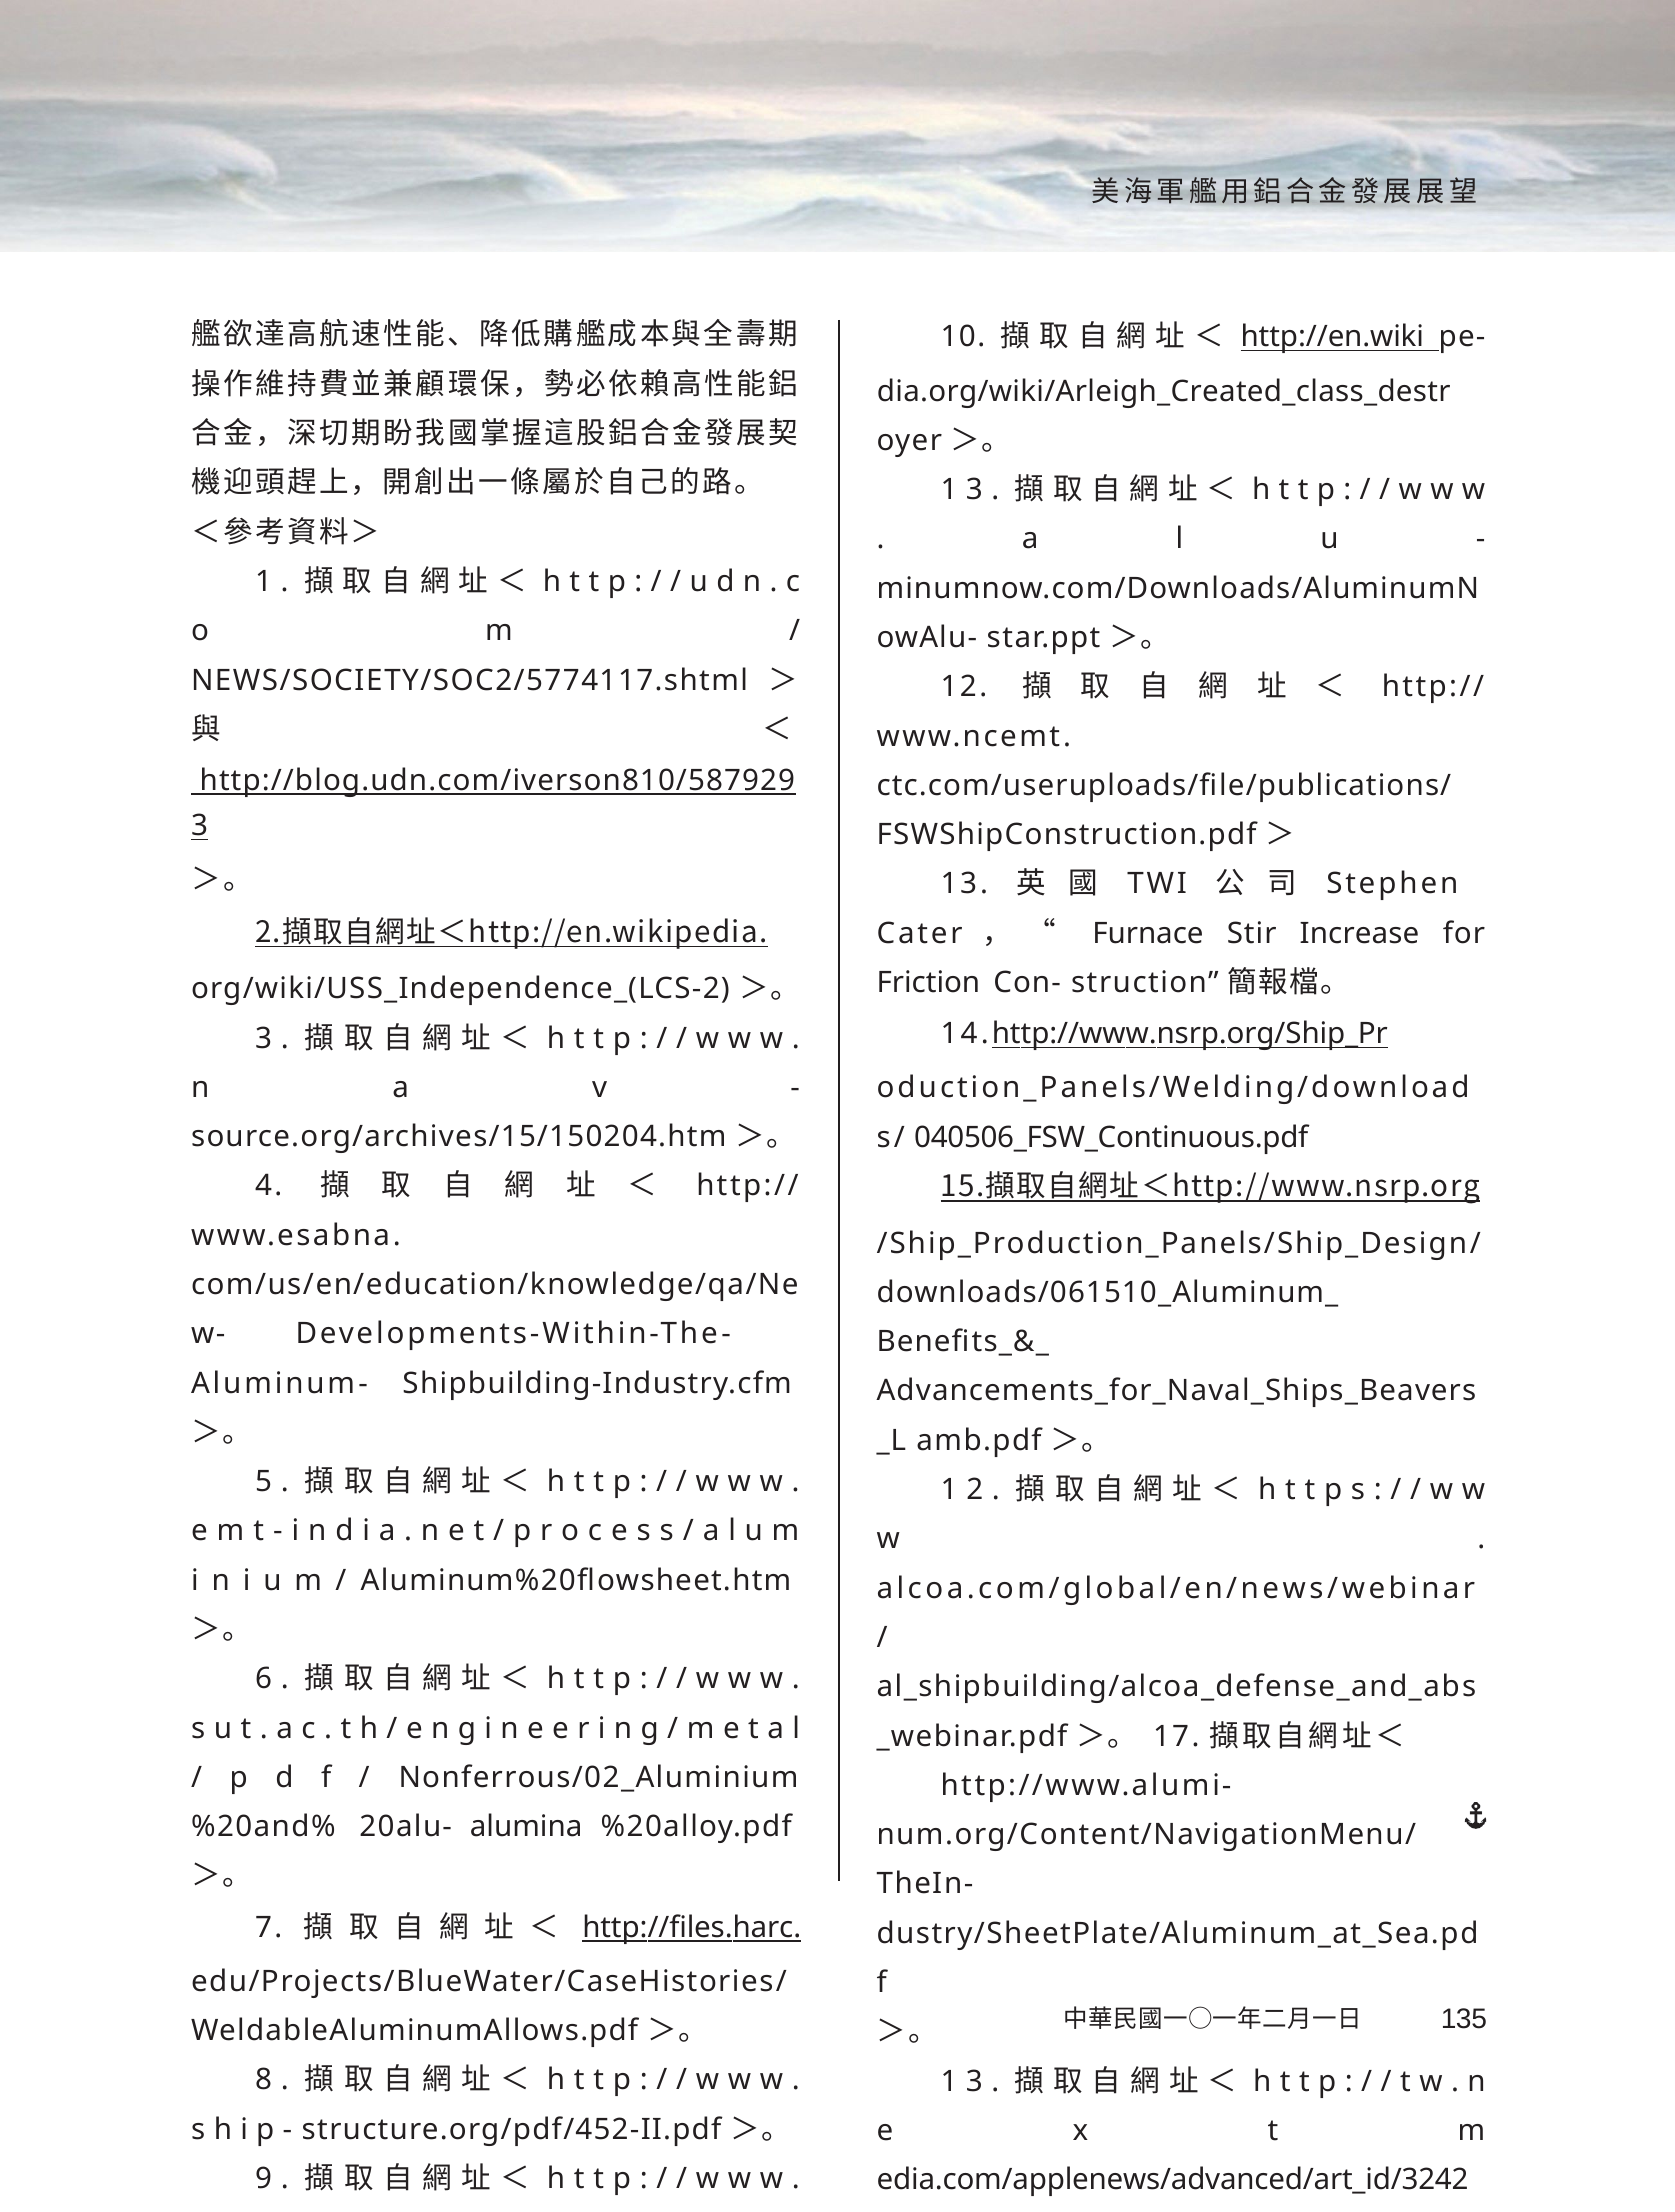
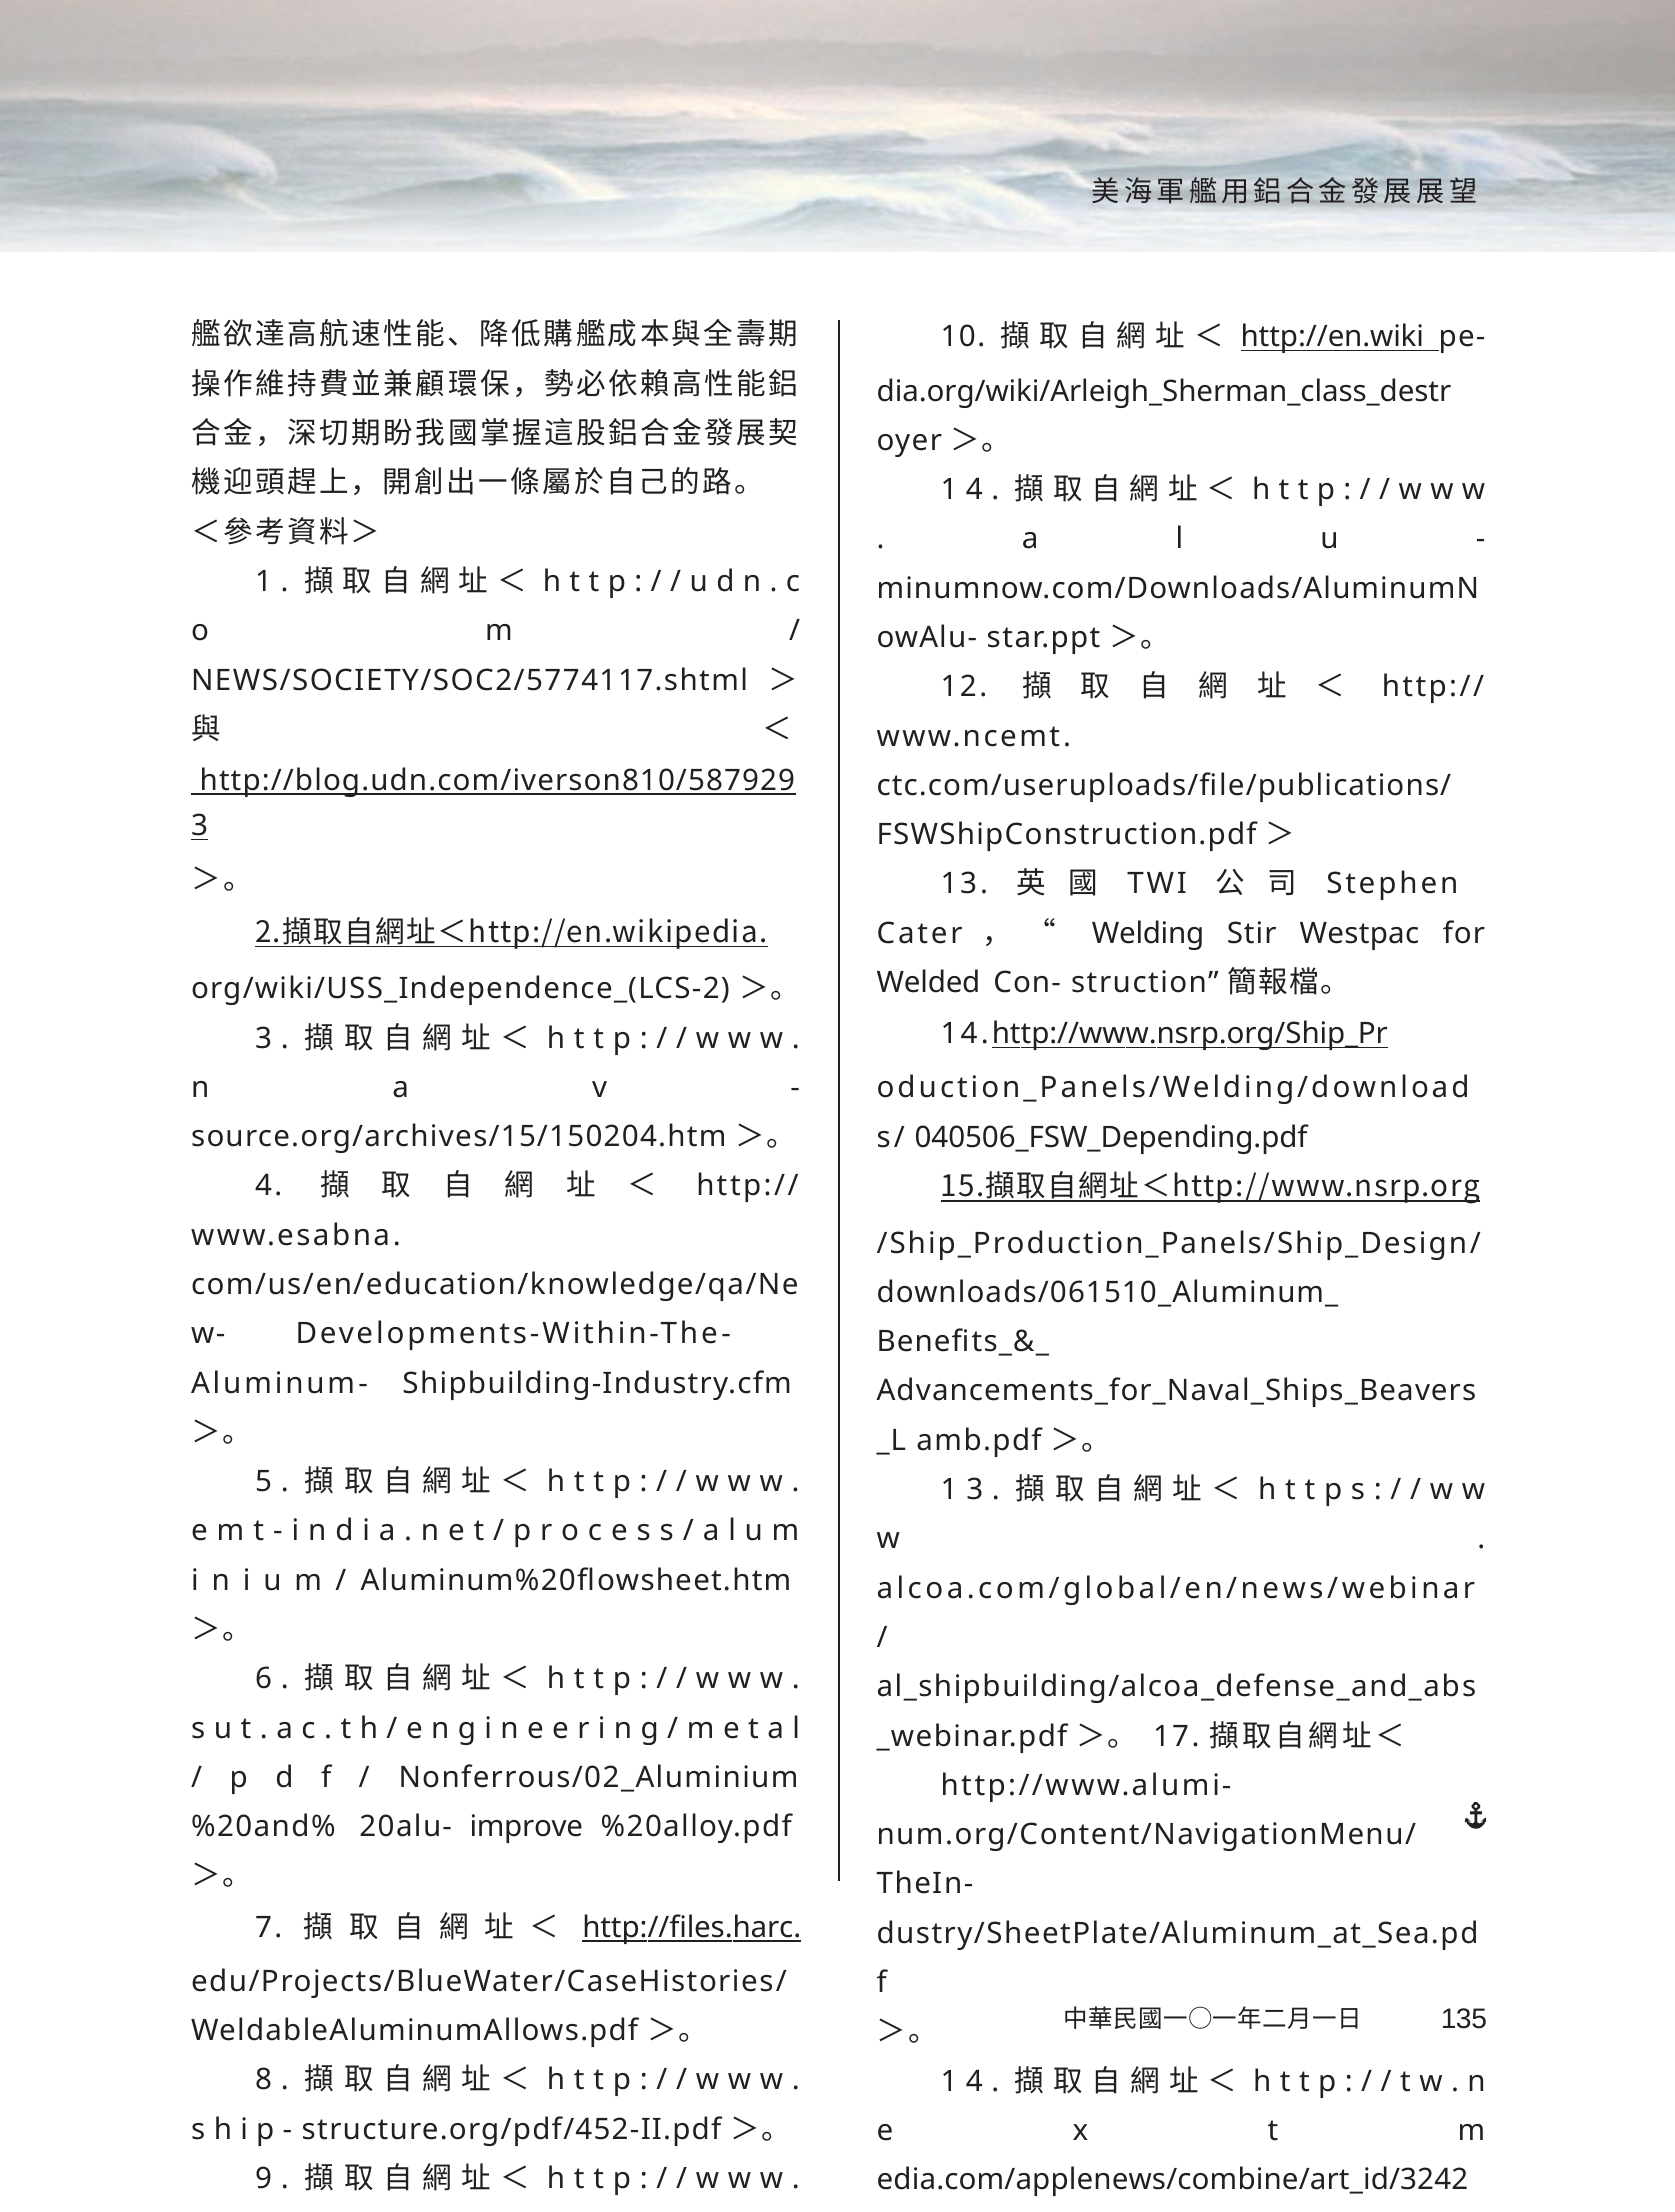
dia.org/wiki/Arleigh_Created_class_destr: dia.org/wiki/Arleigh_Created_class_destr -> dia.org/wiki/Arleigh_Sherman_class_destr (1164, 391)
3: 3 -> 4 (974, 490)
Furnace: Furnace -> Welding (1148, 934)
Increase: Increase -> Westpac (1359, 934)
Friction: Friction -> Welded (929, 983)
040506_FSW_Continuous.pdf: 040506_FSW_Continuous.pdf -> 040506_FSW_Depending.pdf (1111, 1138)
1 2: 2 -> 3 (975, 1490)
alumina: alumina -> improve (526, 1828)
3: 3 -> 4 (974, 2082)
edia.com/applenews/advanced/art_id/3242: edia.com/applenews/advanced/art_id/3242 -> edia.com/applenews/combine/art_id/3242 (1172, 2181)
